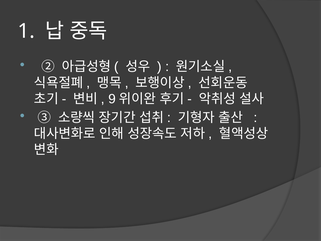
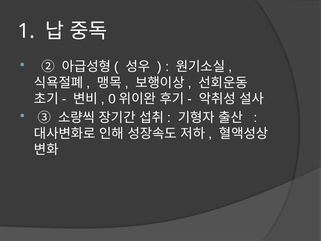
9: 9 -> 0 (112, 99)
